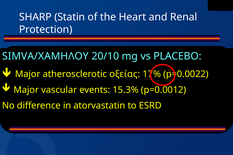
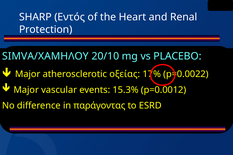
Statin: Statin -> Εντός (70, 17)
atorvastatin: atorvastatin -> παράγοντας (99, 106)
